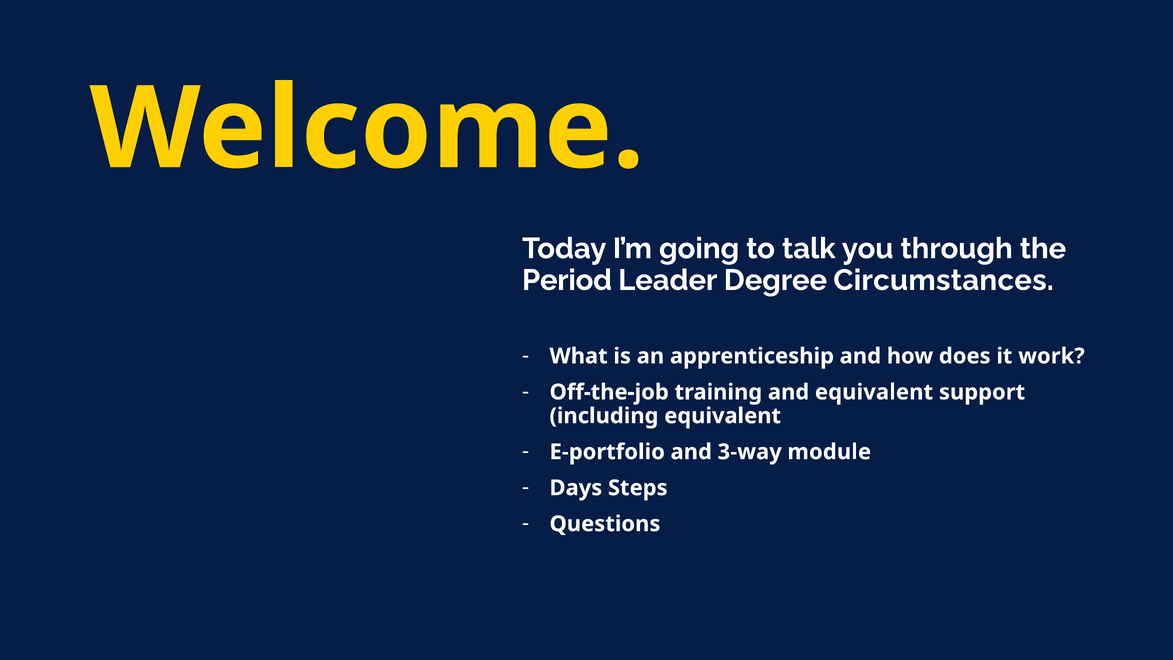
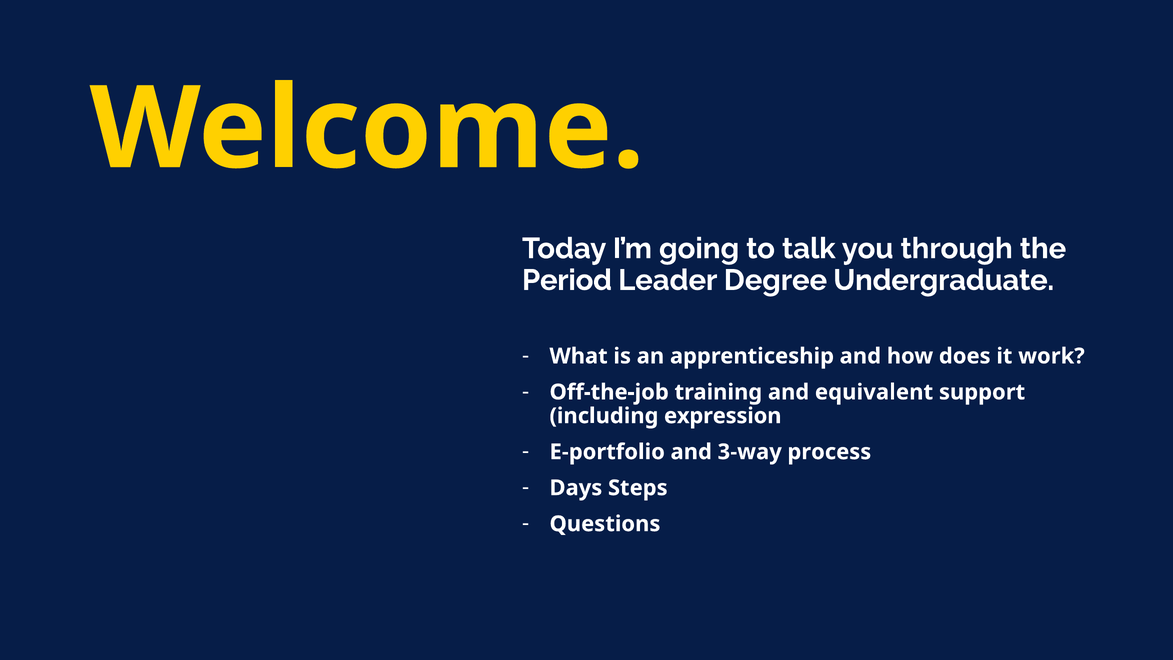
Circumstances: Circumstances -> Undergraduate (944, 280)
including equivalent: equivalent -> expression (723, 416)
module: module -> process (829, 452)
